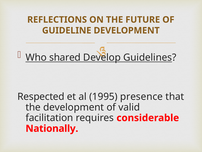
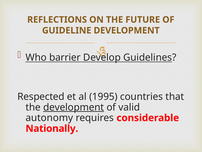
shared: shared -> barrier (65, 57)
presence: presence -> countries (142, 96)
development underline: none -> present (74, 107)
facilitation: facilitation -> autonomy (49, 118)
